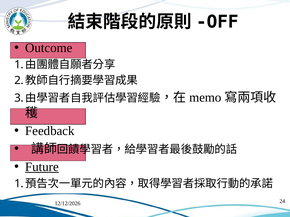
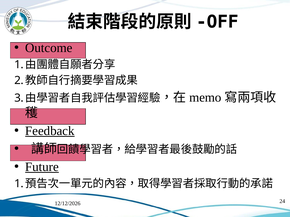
Feedback underline: none -> present (50, 131)
